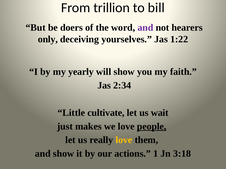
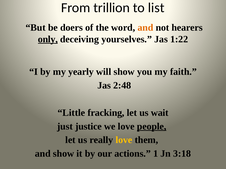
bill: bill -> list (156, 8)
and colour: purple -> orange (145, 28)
only underline: none -> present (48, 39)
2:34: 2:34 -> 2:48 (122, 86)
cultivate: cultivate -> fracking (106, 113)
makes: makes -> justice (88, 127)
